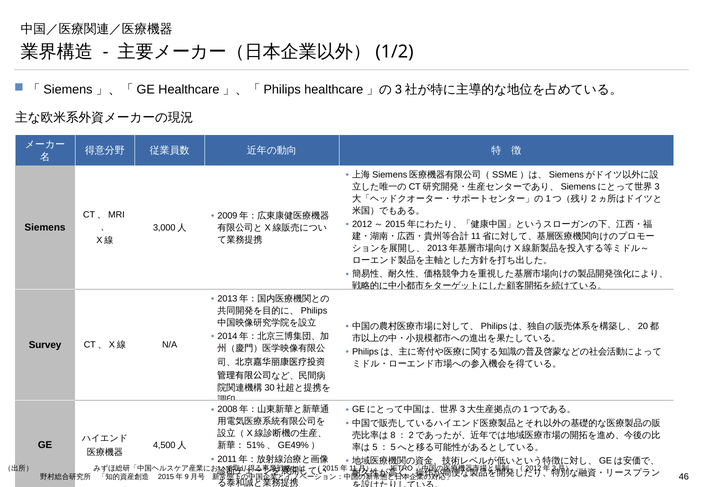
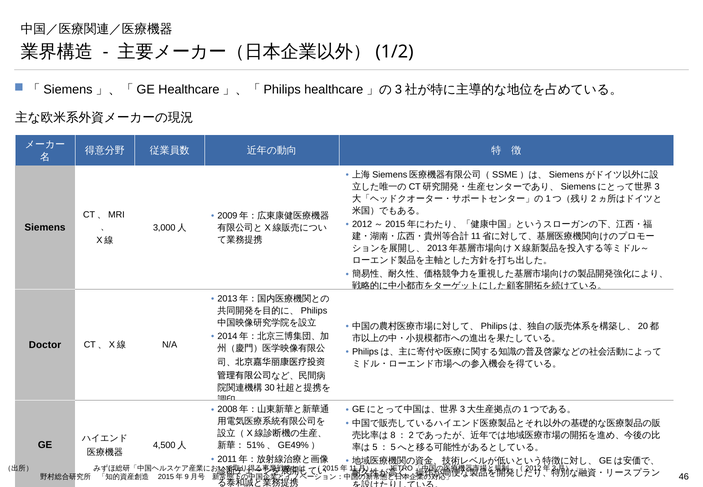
Survey: Survey -> Doctor (45, 345)
